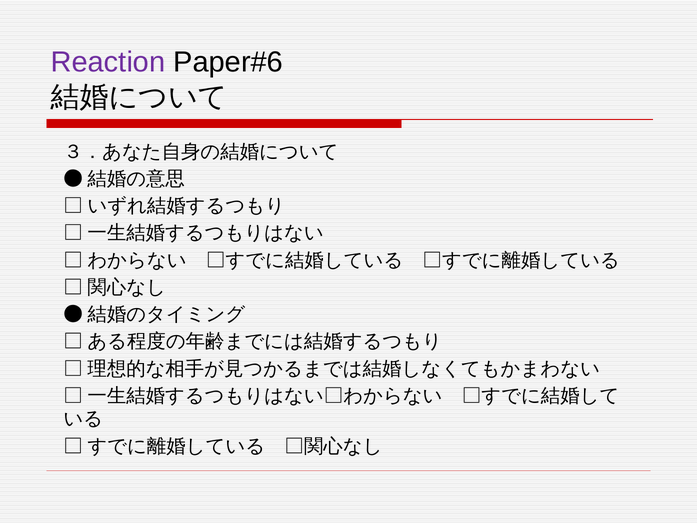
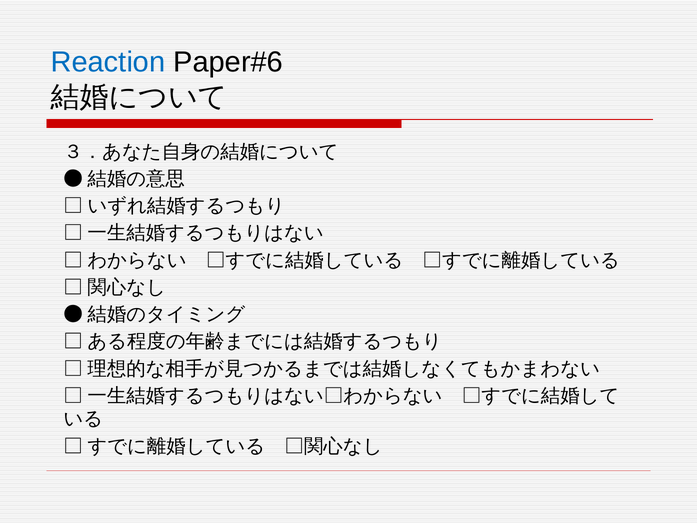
Reaction colour: purple -> blue (108, 62)
